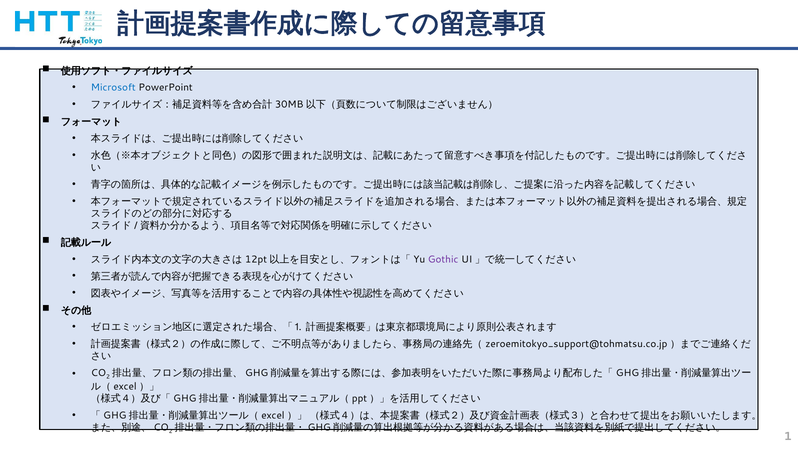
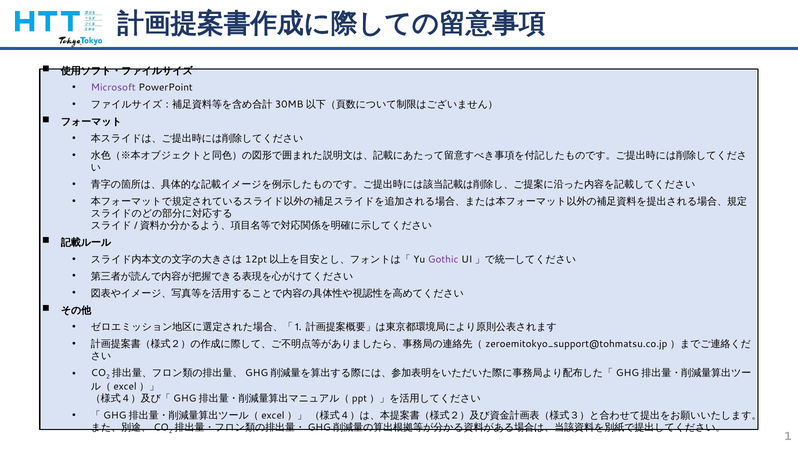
Microsoft colour: blue -> purple (113, 88)
